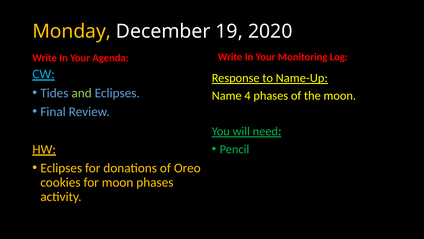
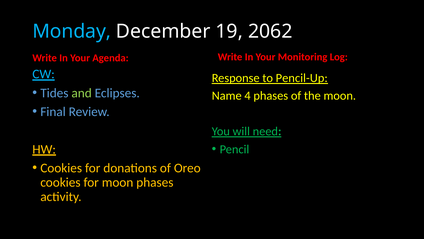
Monday colour: yellow -> light blue (72, 31)
2020: 2020 -> 2062 (270, 31)
Name-Up: Name-Up -> Pencil-Up (302, 78)
Eclipses: Eclipses -> Cookies (61, 168)
